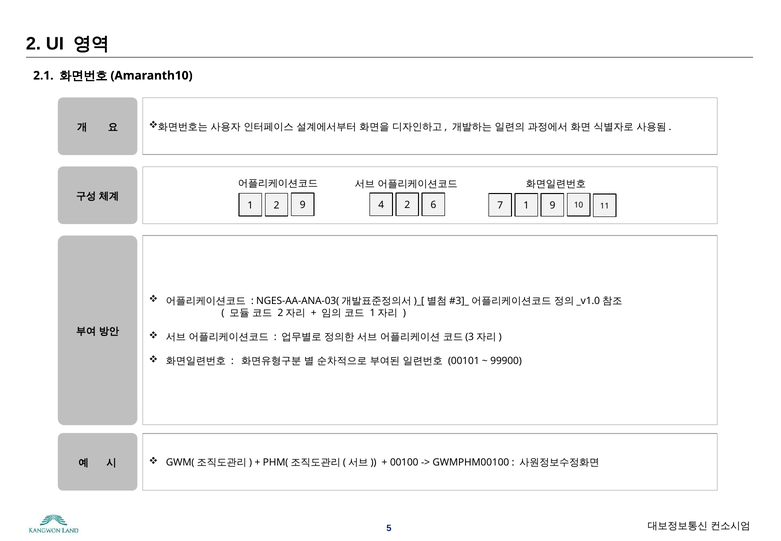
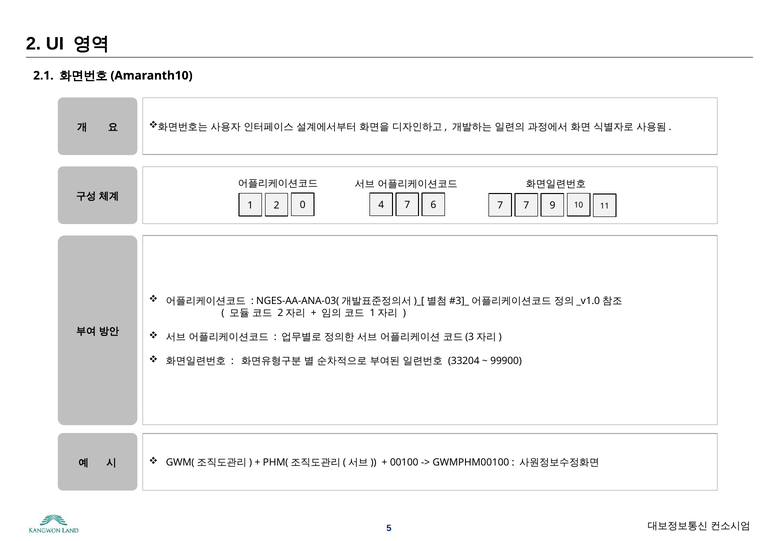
4 2: 2 -> 7 (407, 205)
2 9: 9 -> 0 (303, 205)
7 1: 1 -> 7 (526, 206)
00101: 00101 -> 33204 (464, 361)
